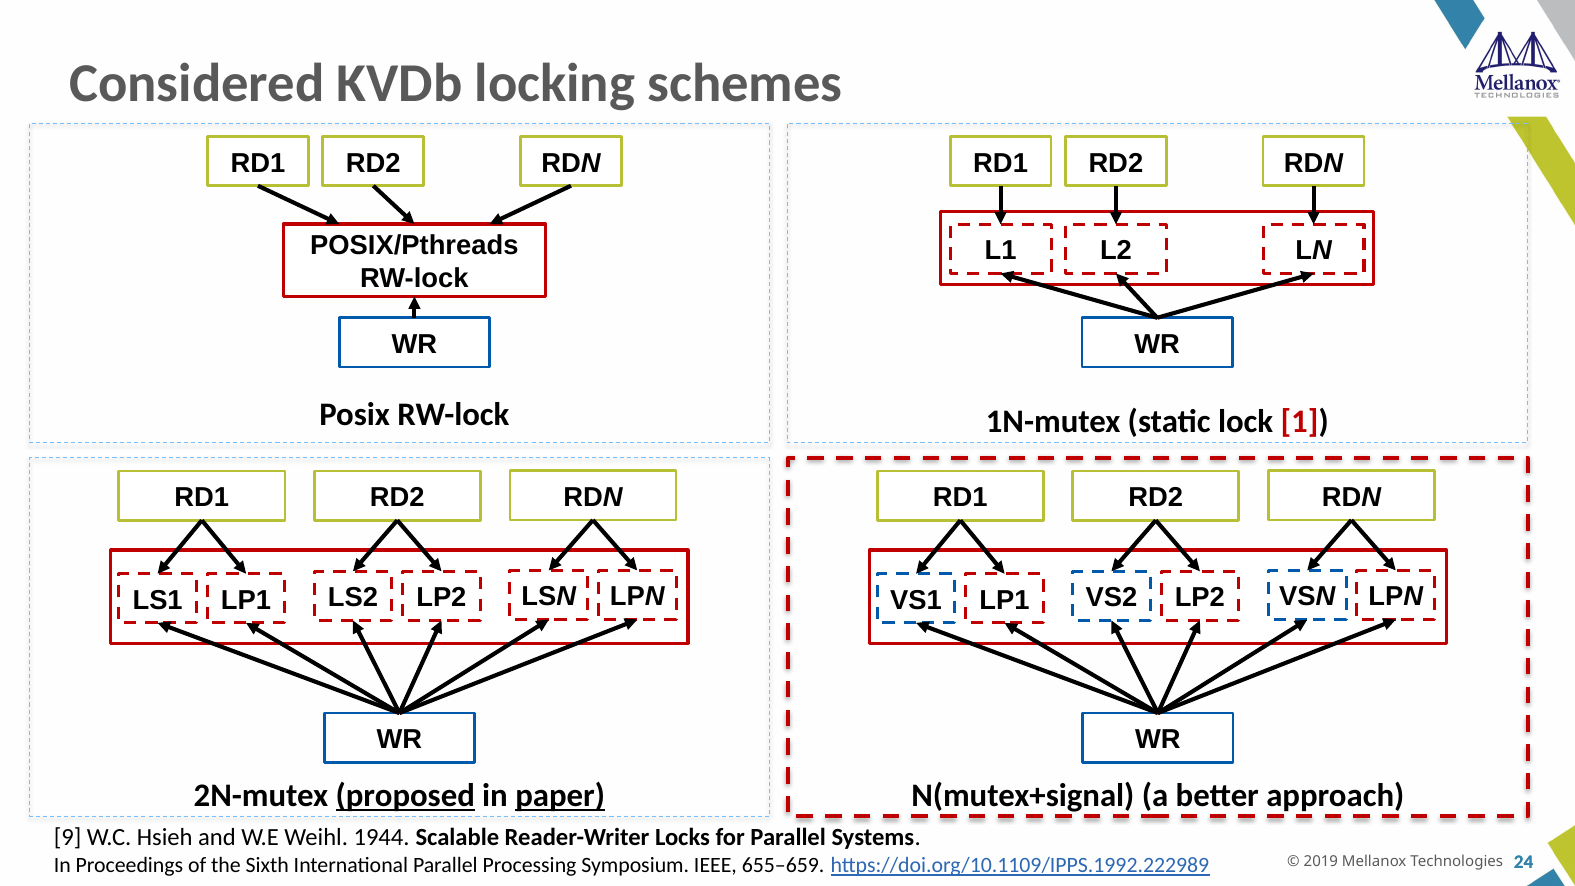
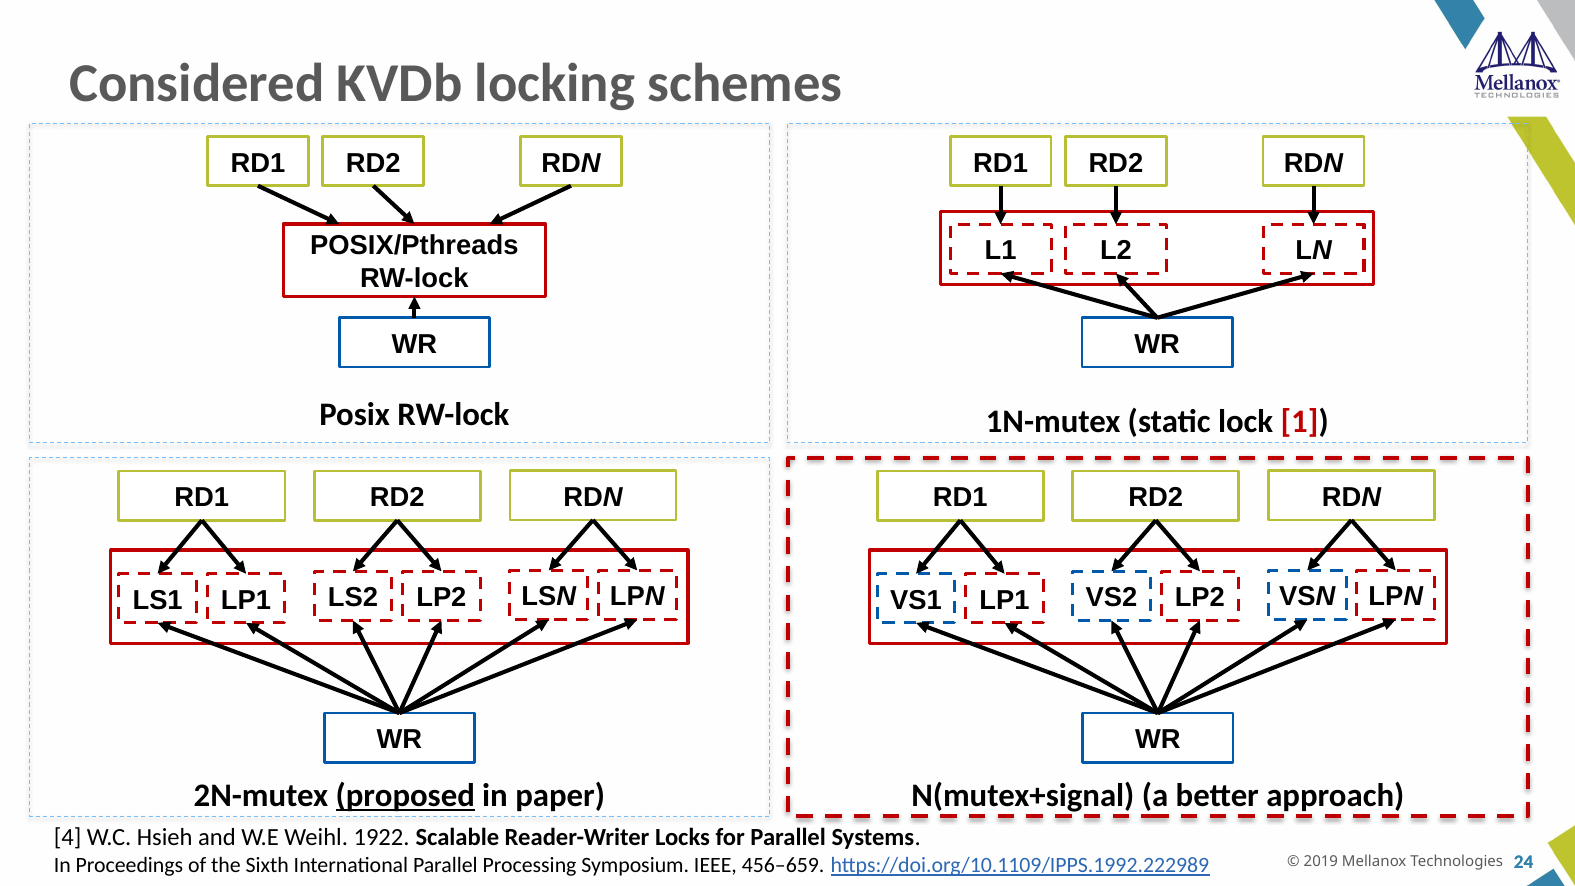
paper underline: present -> none (560, 796)
9: 9 -> 4 (68, 838)
1944: 1944 -> 1922 (382, 838)
655–659: 655–659 -> 456–659 (783, 865)
